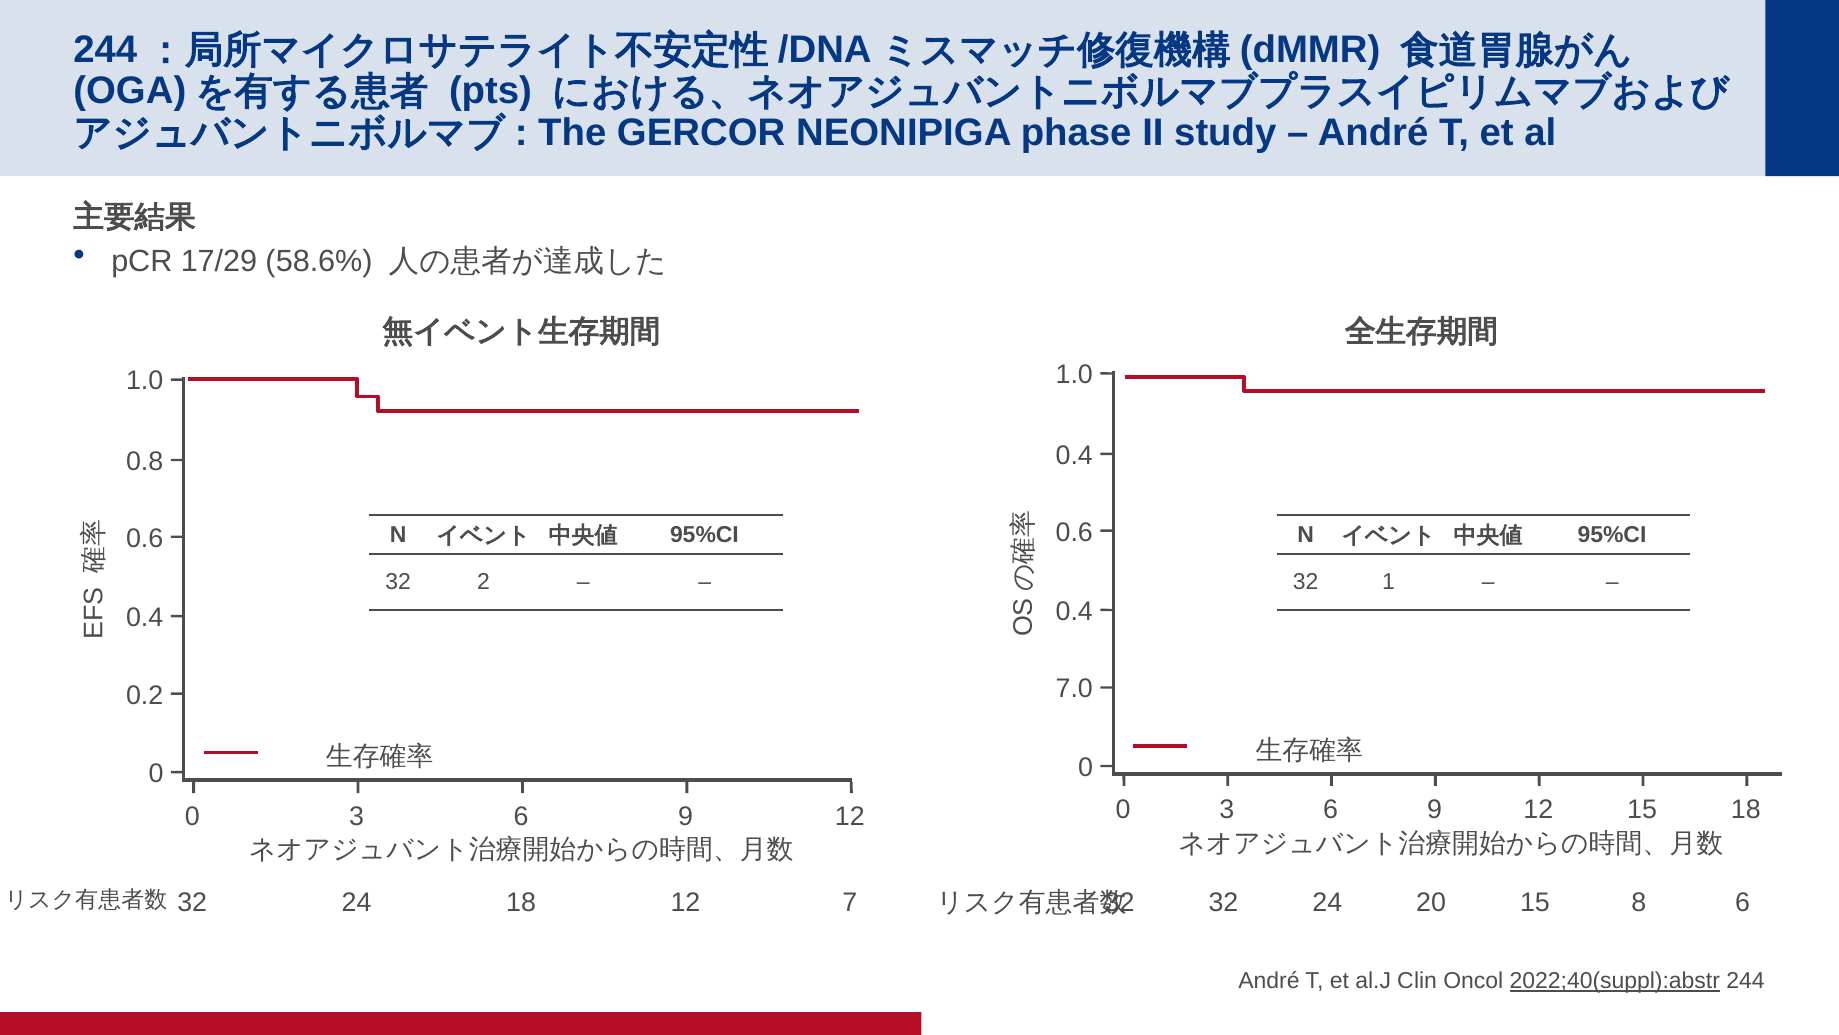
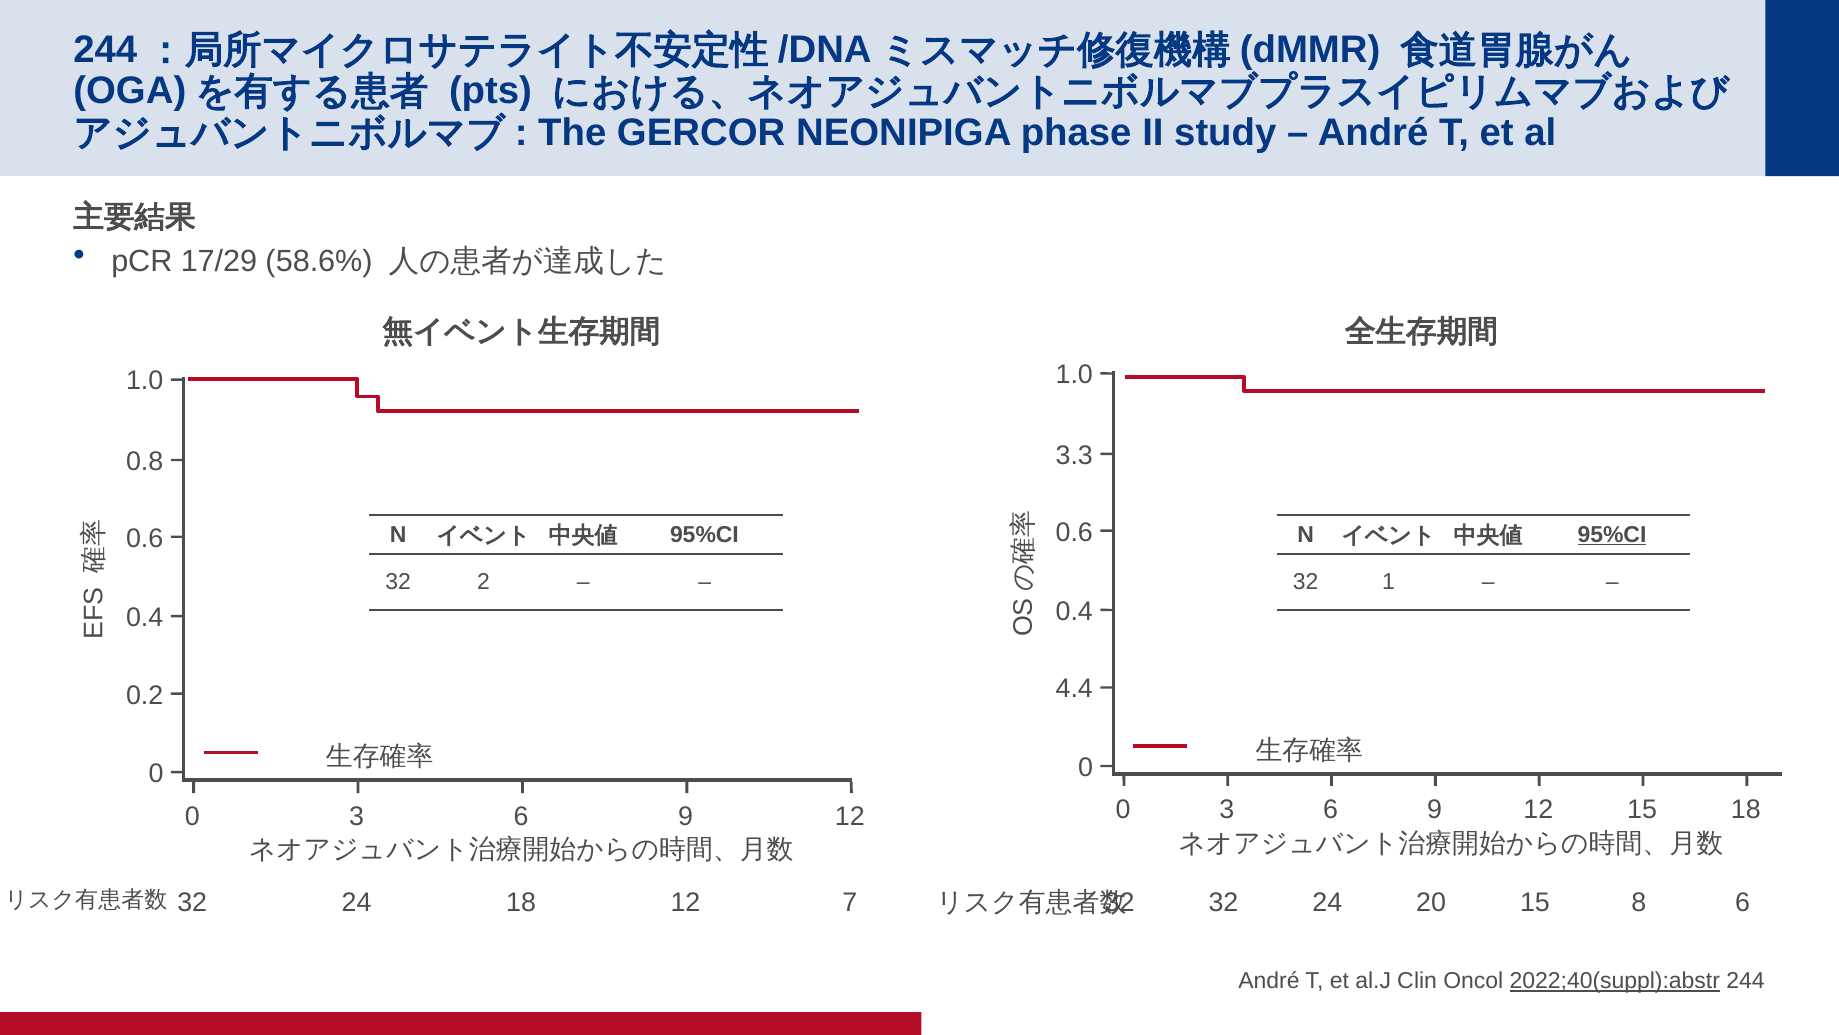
0.4: 0.4 -> 3.3 (1074, 455)
95%CI underline: none -> present (1612, 535)
7.0: 7.0 -> 4.4 (1074, 689)
